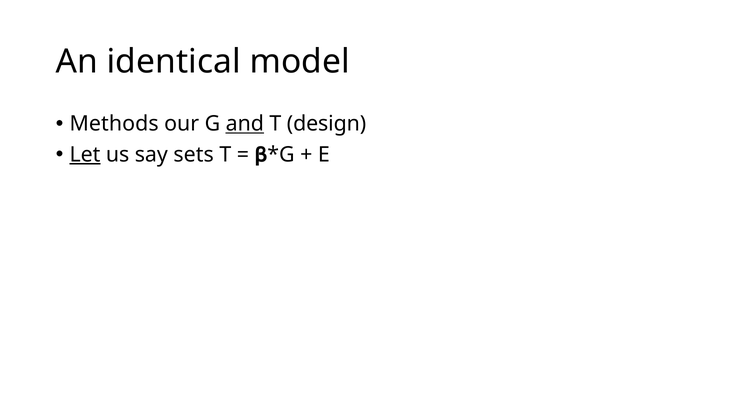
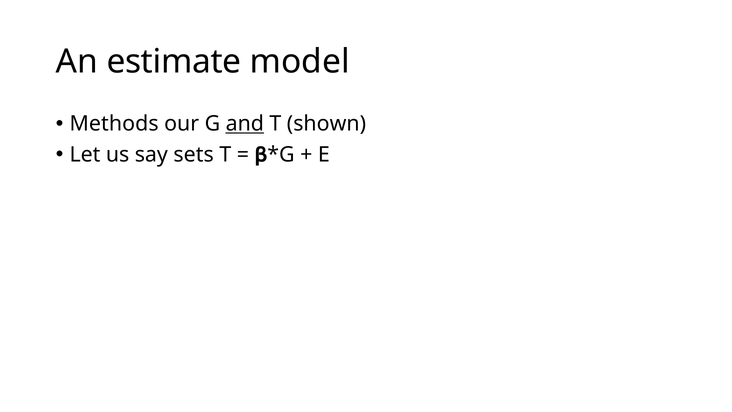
identical: identical -> estimate (174, 61)
design: design -> shown (326, 124)
Let underline: present -> none (85, 154)
